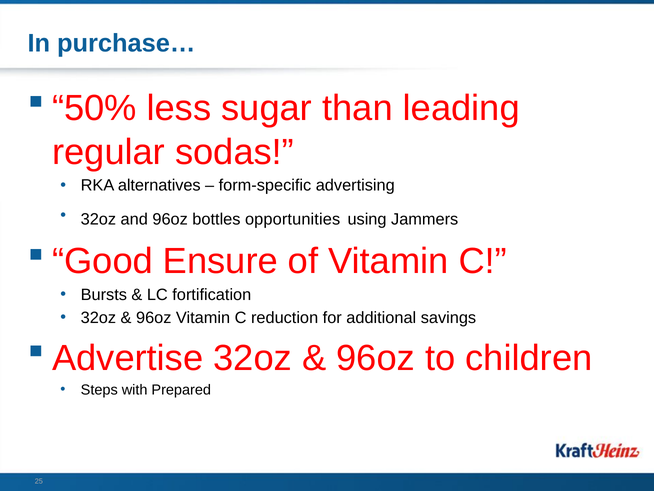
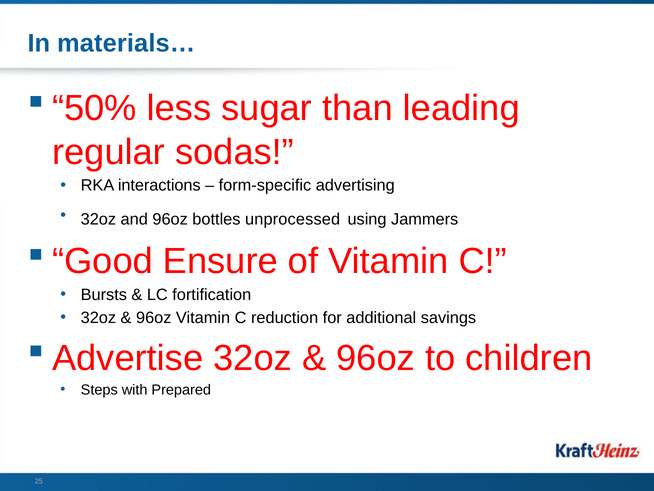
purchase…: purchase… -> materials… (126, 43)
alternatives: alternatives -> interactions (159, 185)
opportunities: opportunities -> unprocessed (293, 219)
